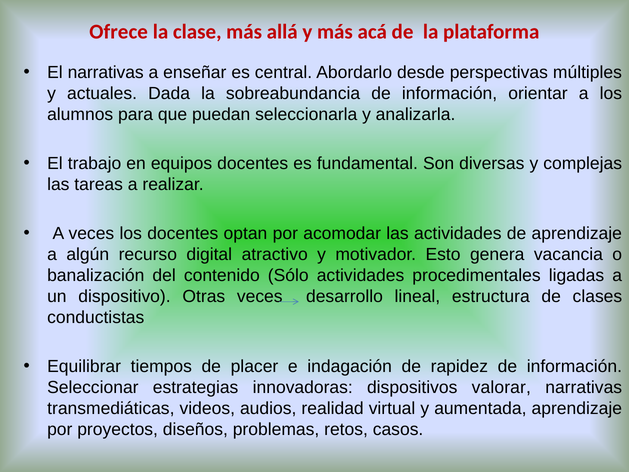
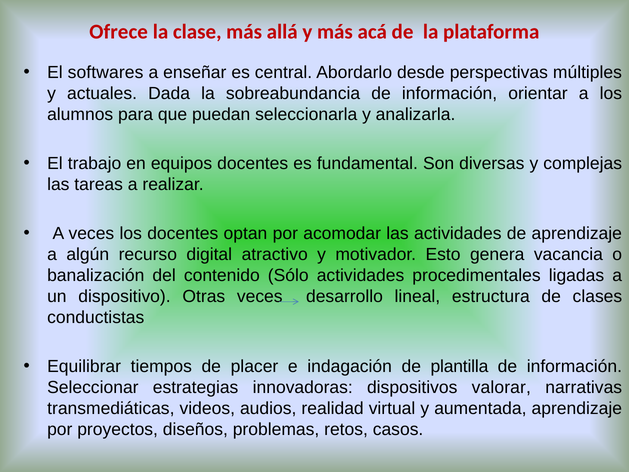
El narrativas: narrativas -> softwares (106, 72)
rapidez: rapidez -> plantilla (459, 366)
